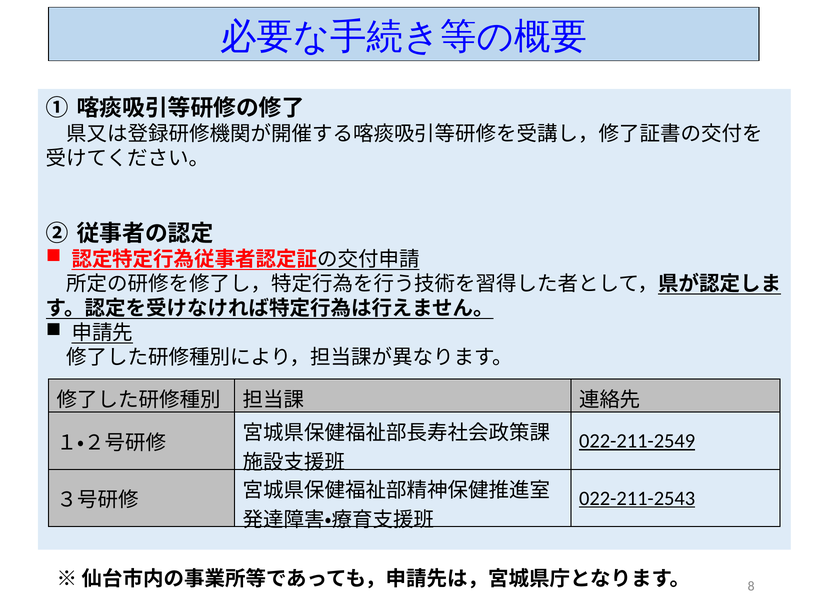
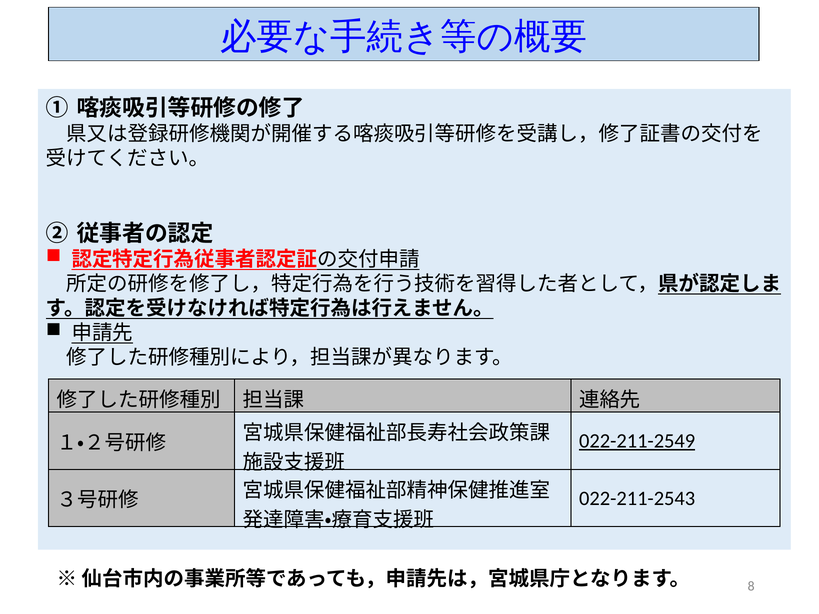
022-211-2543 underline: present -> none (637, 498)
